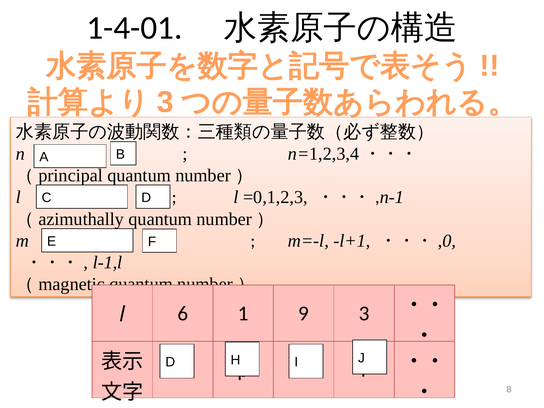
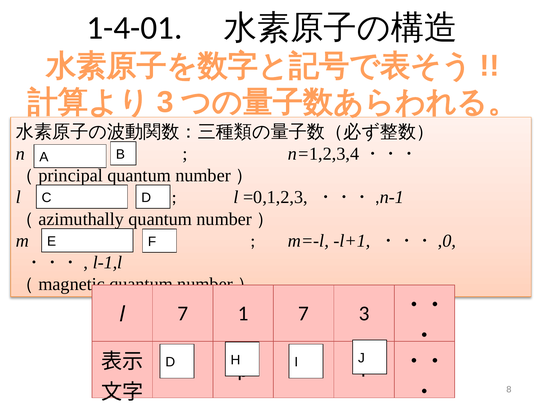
l 6: 6 -> 7 (183, 313)
1 9: 9 -> 7 (304, 313)
